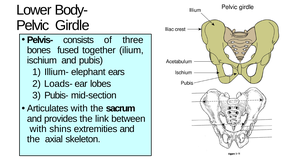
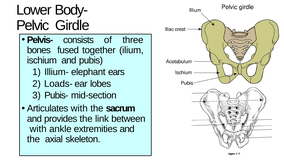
shins: shins -> ankle (60, 129)
